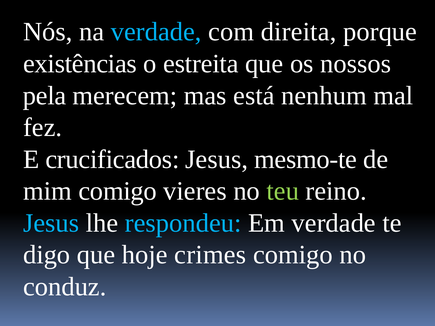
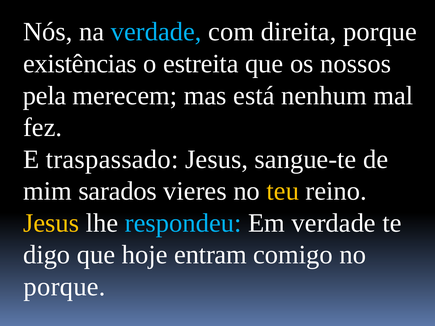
crucificados: crucificados -> traspassado (112, 159)
mesmo-te: mesmo-te -> sangue-te (306, 159)
mim comigo: comigo -> sarados (118, 191)
teu colour: light green -> yellow (283, 191)
Jesus colour: light blue -> yellow (51, 223)
crimes: crimes -> entram (211, 255)
conduz: conduz -> porque (65, 287)
